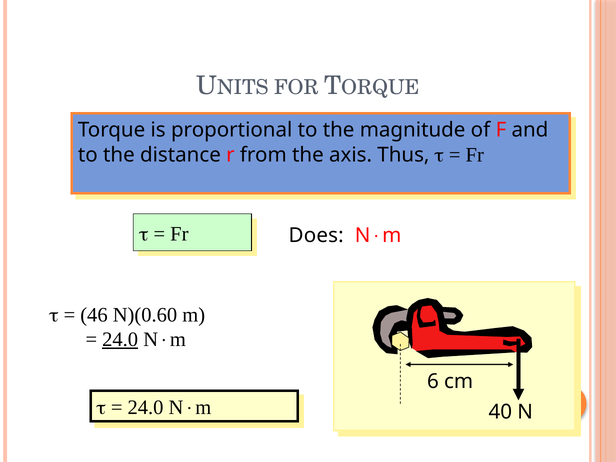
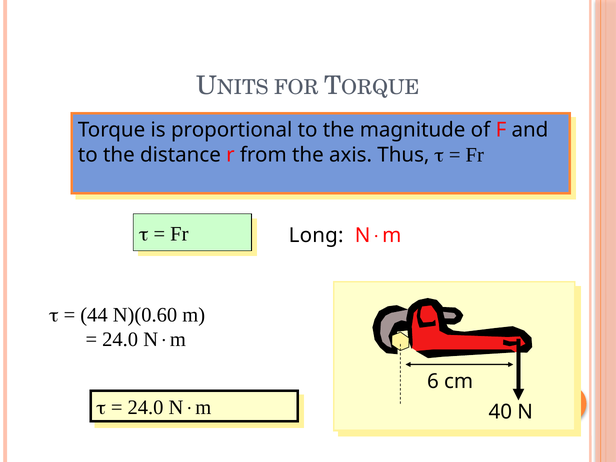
Does: Does -> Long (316, 236)
46: 46 -> 44 (94, 315)
24.0 underline: present -> none (120, 339)
